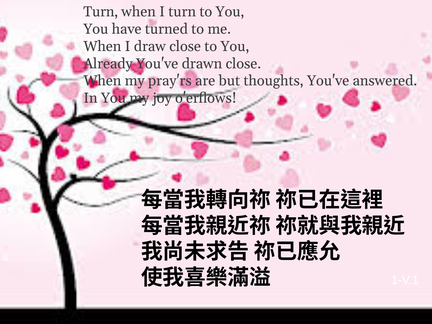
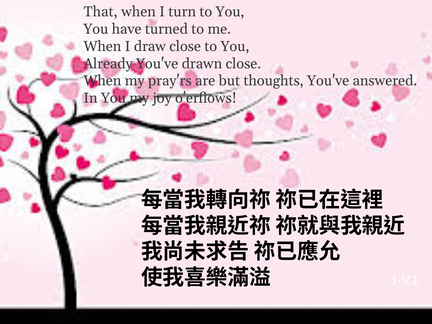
Turn: Turn -> That (101, 12)
